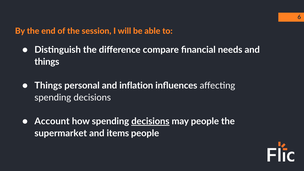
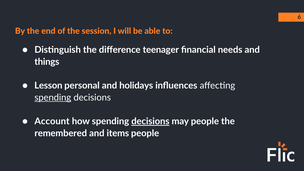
compare: compare -> teenager (161, 50)
Things: Things -> Lesson (48, 86)
inflation: inflation -> holidays (136, 86)
spending underline: none -> present (53, 98)
supermarket: supermarket -> remembered (61, 133)
